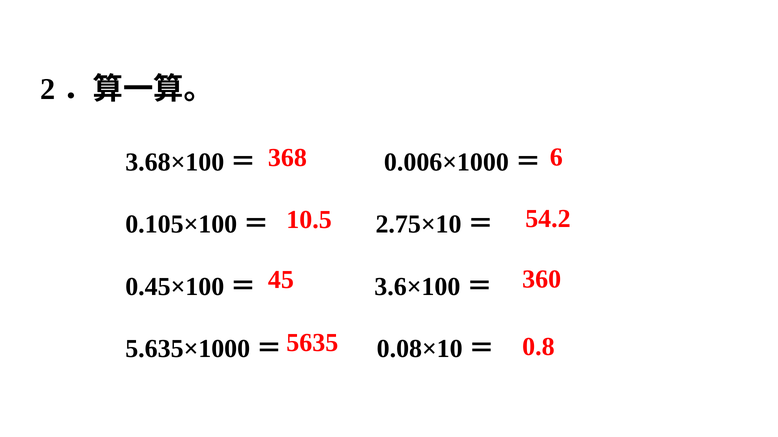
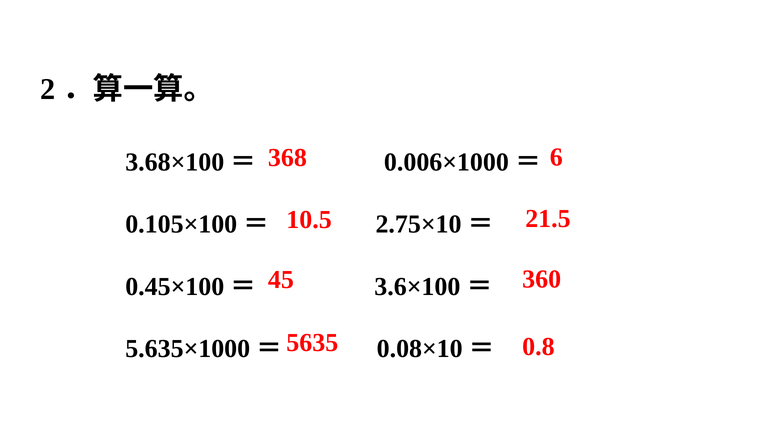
54.2: 54.2 -> 21.5 (548, 219)
